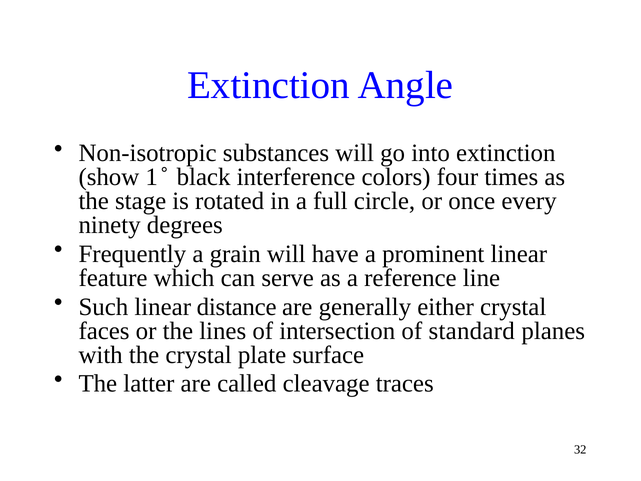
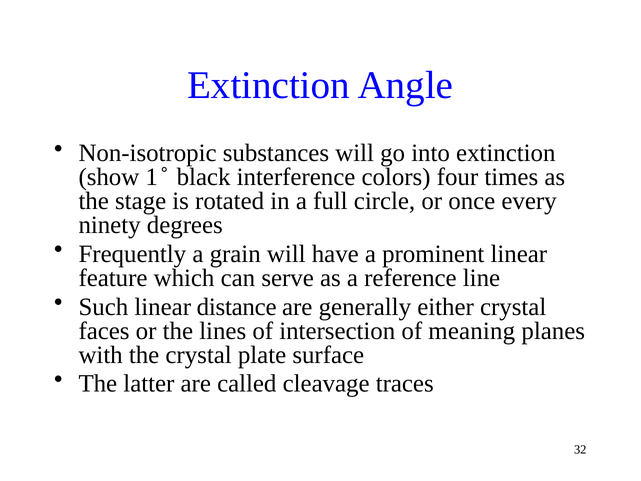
standard: standard -> meaning (472, 331)
